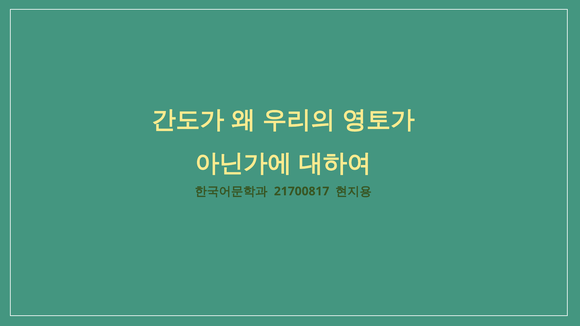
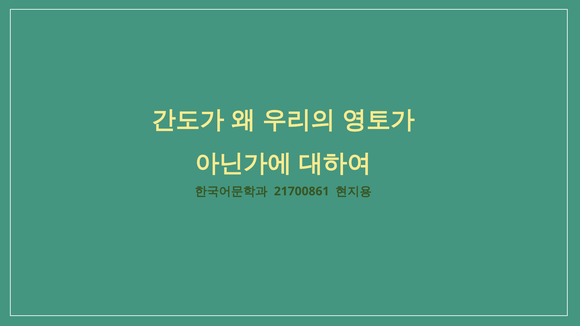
21700817: 21700817 -> 21700861 (302, 191)
